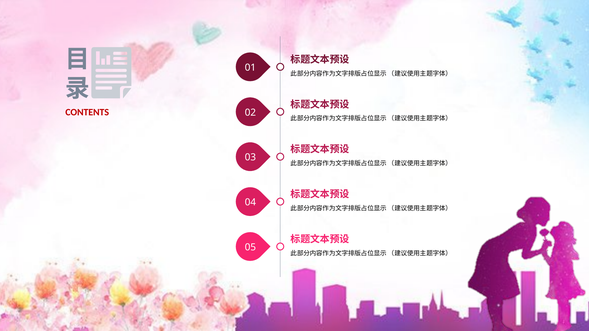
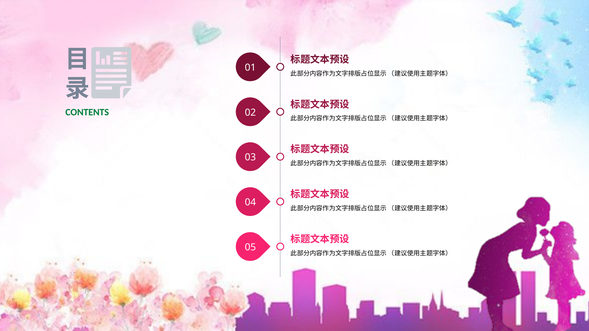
CONTENTS colour: red -> green (87, 112)
